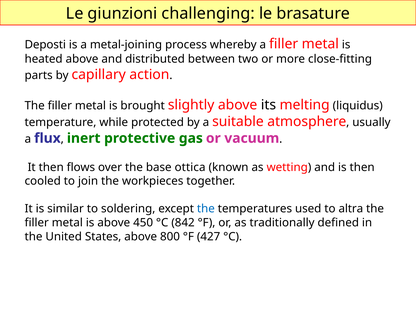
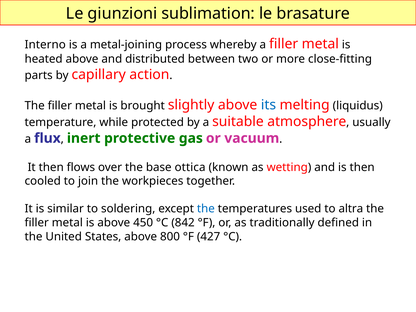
challenging: challenging -> sublimation (208, 14)
Deposti: Deposti -> Interno (45, 45)
its colour: black -> blue (268, 105)
